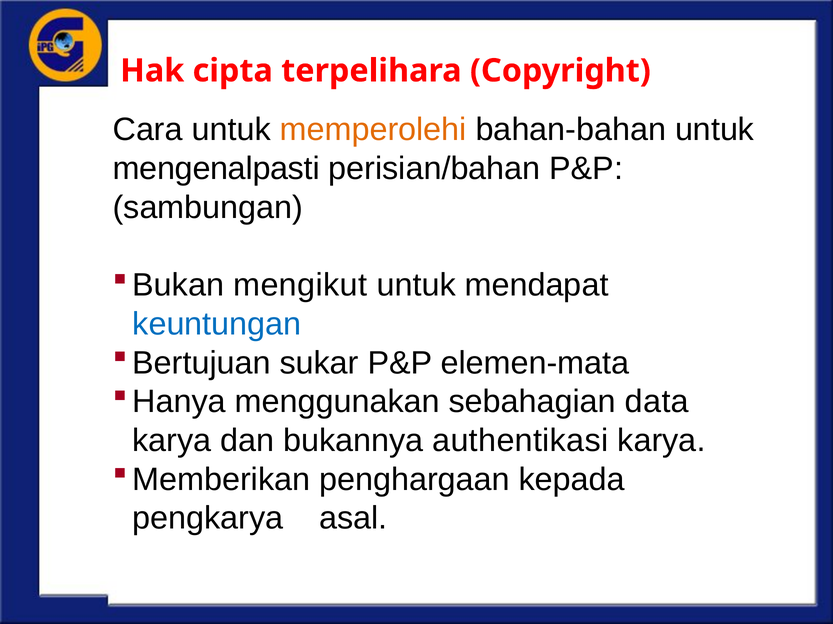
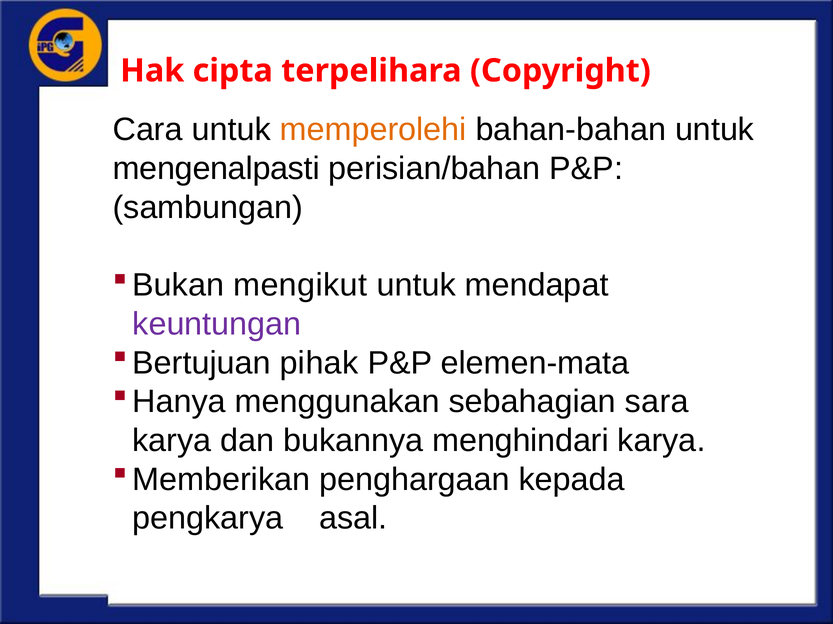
keuntungan colour: blue -> purple (217, 324)
sukar: sukar -> pihak (319, 363)
data: data -> sara (657, 402)
authentikasi: authentikasi -> menghindari (521, 441)
